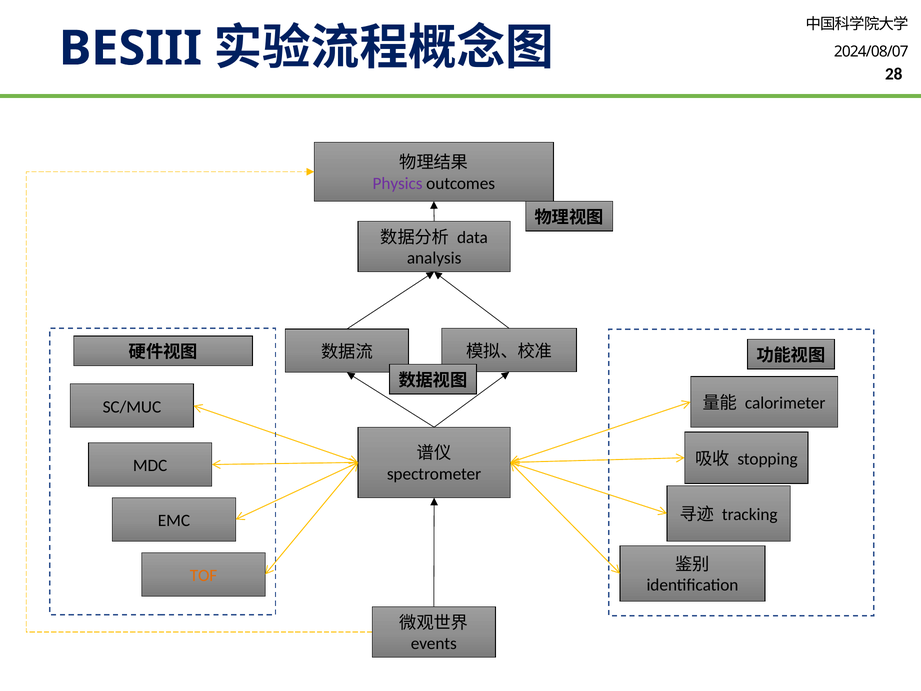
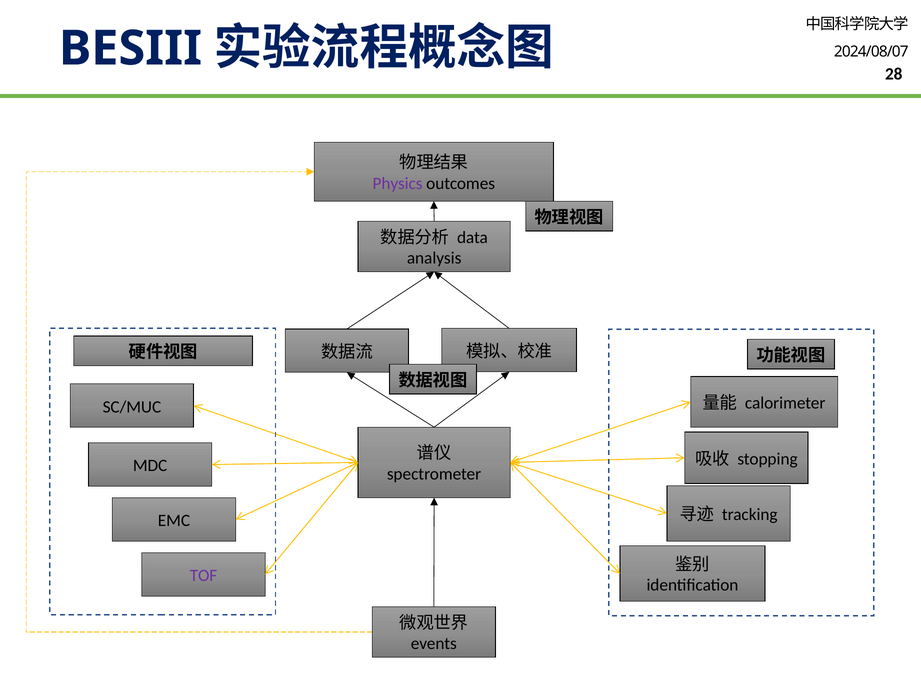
TOF colour: orange -> purple (204, 575)
